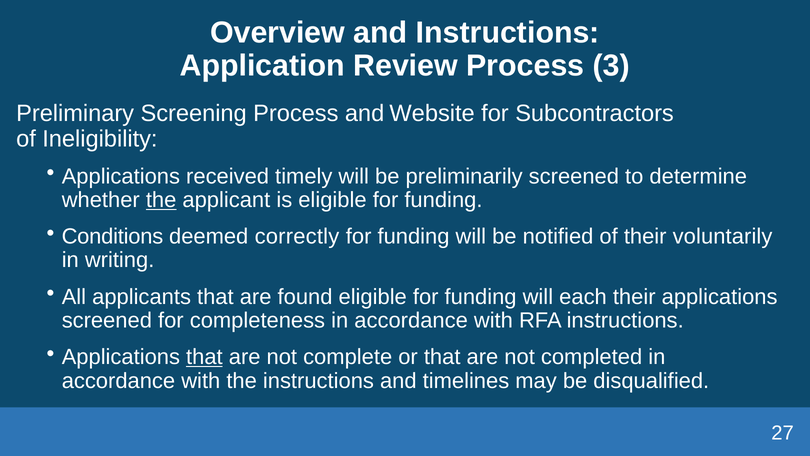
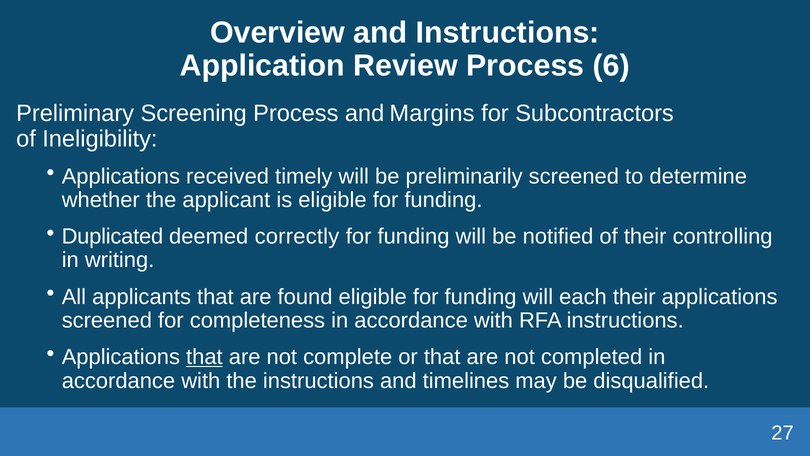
3: 3 -> 6 (611, 66)
Website: Website -> Margins (432, 113)
the underline: present -> none (161, 200)
Conditions: Conditions -> Duplicated (112, 236)
voluntarily: voluntarily -> controlling (723, 236)
